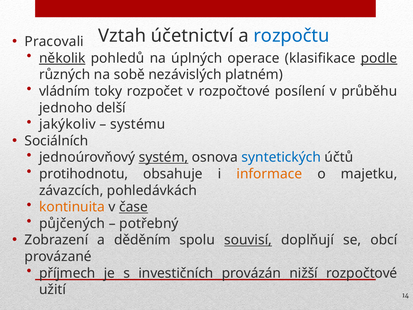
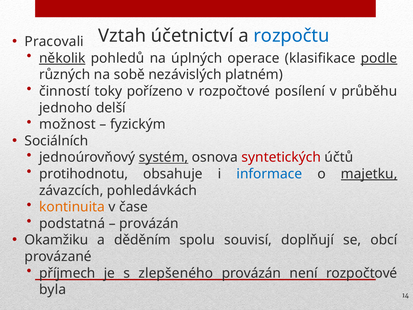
vládním: vládním -> činností (64, 91)
rozpočet: rozpočet -> pořízeno (155, 91)
jakýkoliv: jakýkoliv -> možnost (67, 124)
systému: systému -> fyzickým (138, 124)
syntetických colour: blue -> red (281, 157)
informace colour: orange -> blue (269, 174)
majetku underline: none -> present (369, 174)
čase underline: present -> none (134, 207)
půjčených: půjčených -> podstatná (72, 223)
potřebný: potřebný -> provázán (149, 223)
Zobrazení: Zobrazení -> Okamžiku (56, 240)
souvisí underline: present -> none (248, 240)
investičních: investičních -> zlepšeného (176, 273)
nižší: nižší -> není (304, 273)
užití: užití -> byla (53, 289)
